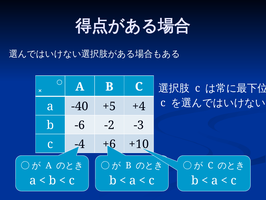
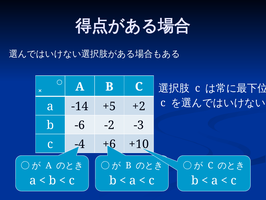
-40: -40 -> -14 (80, 106)
+4: +4 -> +2 (139, 106)
